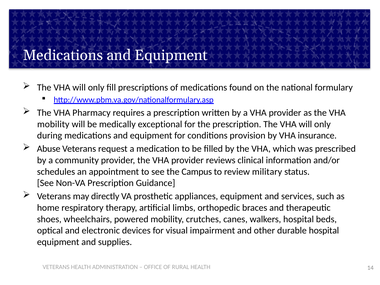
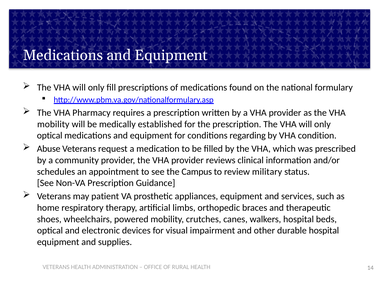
exceptional: exceptional -> established (160, 124)
during: during -> optical (50, 136)
provision: provision -> regarding (248, 136)
insurance: insurance -> condition (317, 136)
directly: directly -> patient (105, 196)
